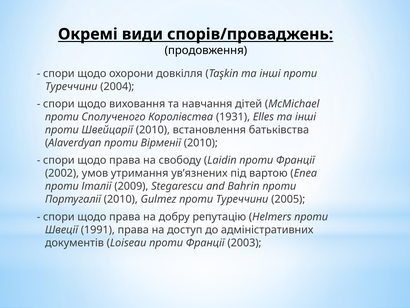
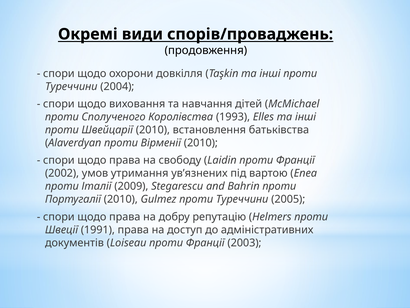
1931: 1931 -> 1993 (233, 117)
